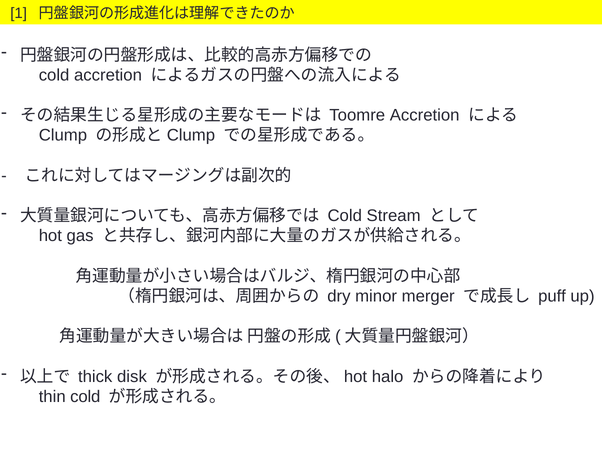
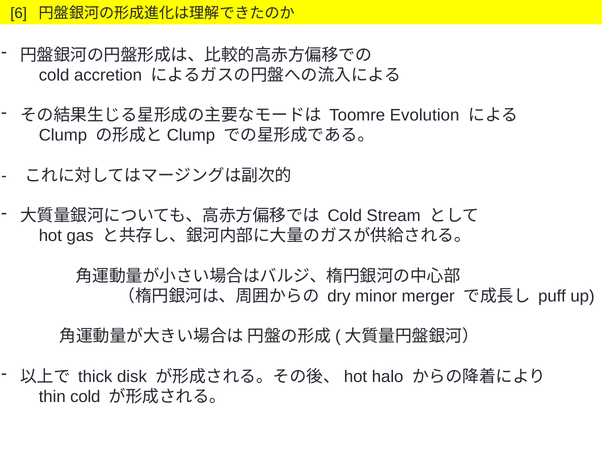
1: 1 -> 6 (19, 13)
Toomre Accretion: Accretion -> Evolution (425, 115)
